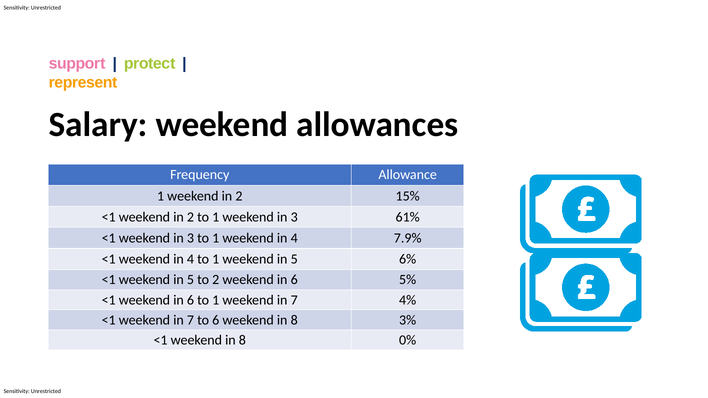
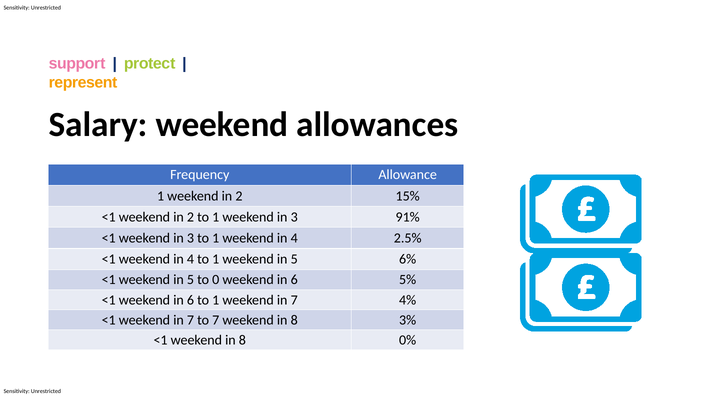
61%: 61% -> 91% (408, 217)
7.9%: 7.9% -> 2.5% (408, 238)
to 2: 2 -> 0 (216, 280)
to 6: 6 -> 7 (216, 320)
